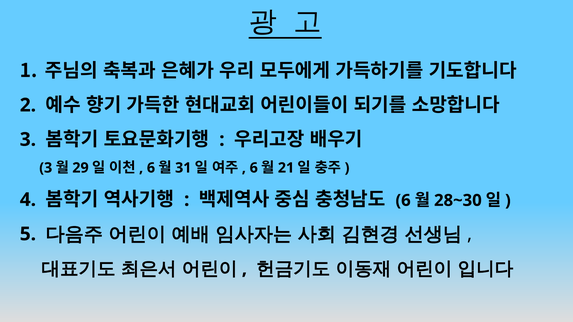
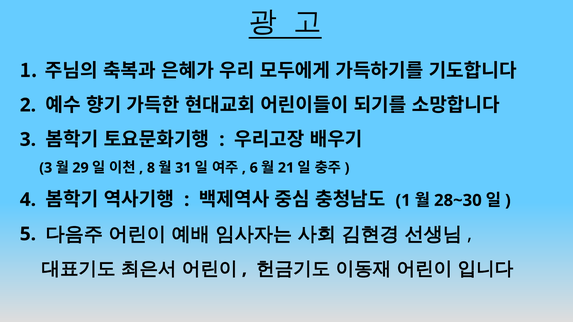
6: 6 -> 8 (151, 168)
6: 6 -> 1 (403, 201)
